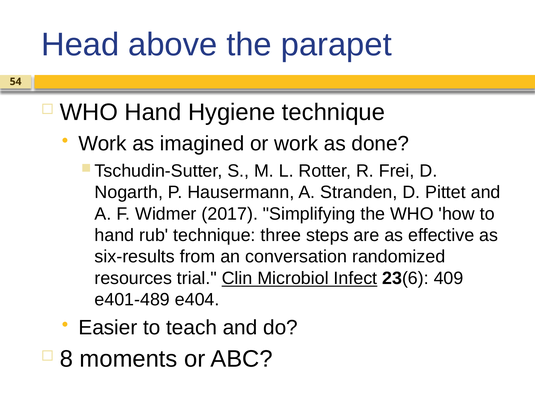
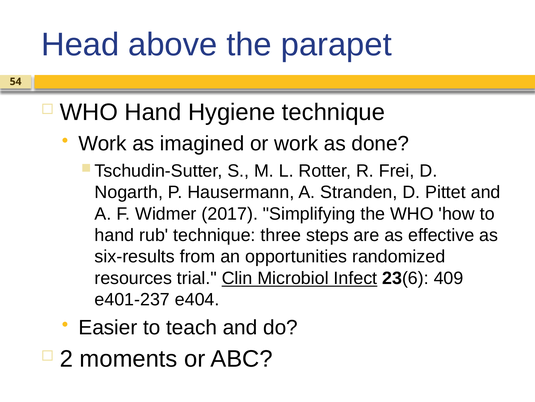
conversation: conversation -> opportunities (296, 256)
e401-489: e401-489 -> e401-237 (132, 299)
8: 8 -> 2 (66, 358)
